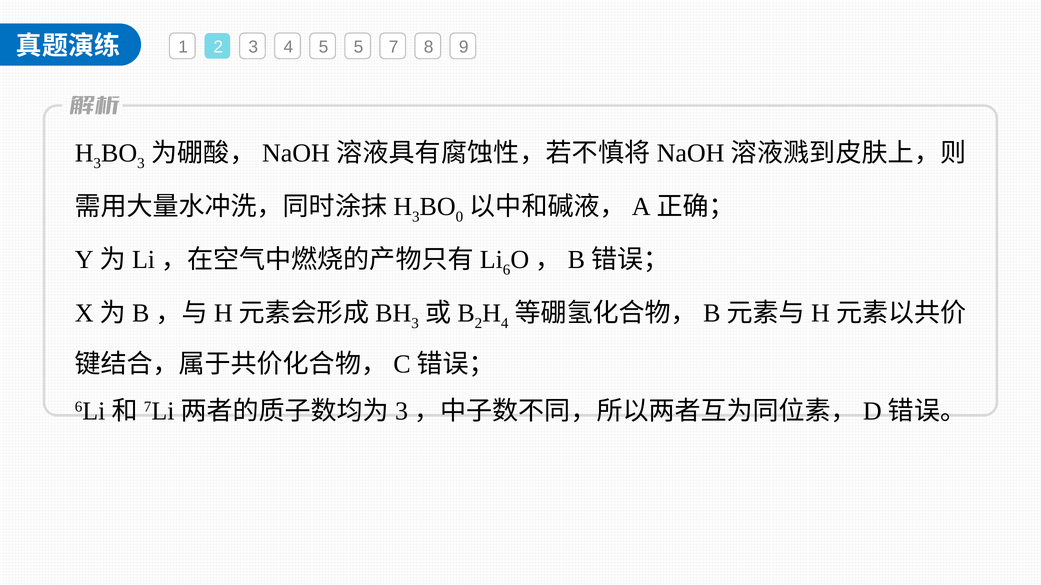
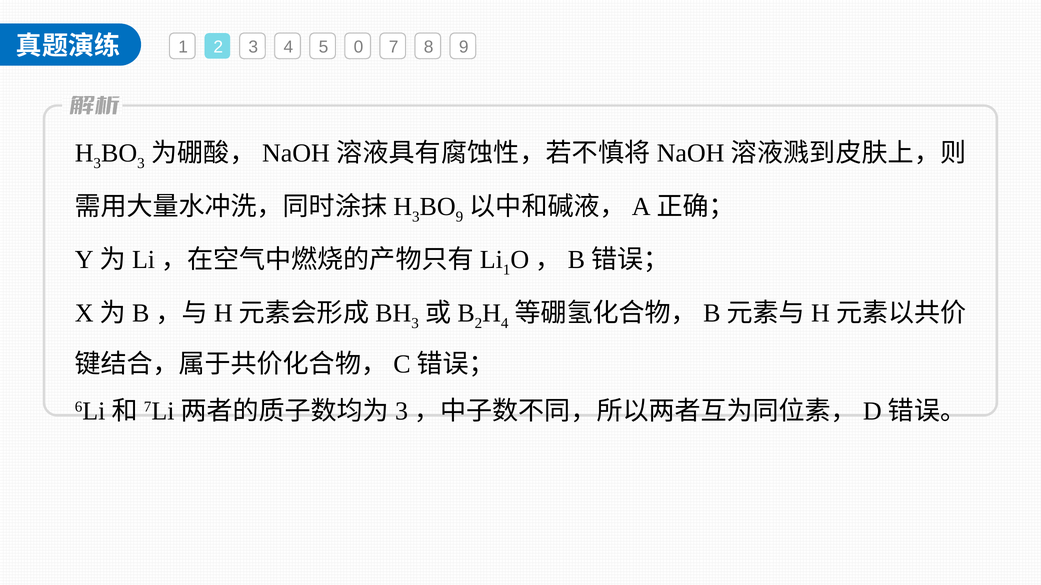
5 5: 5 -> 0 (359, 47)
0: 0 -> 9 (459, 217)
6: 6 -> 1 (507, 270)
